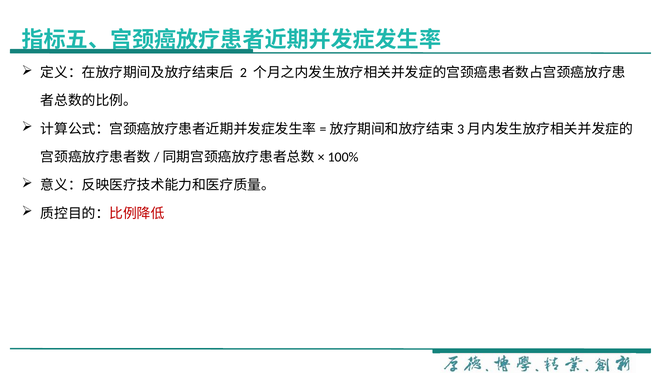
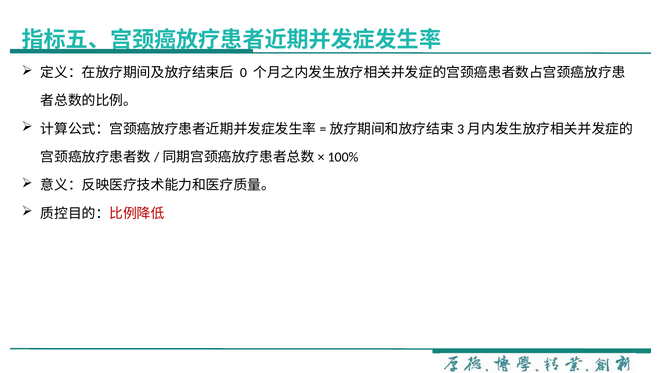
2: 2 -> 0 (243, 73)
